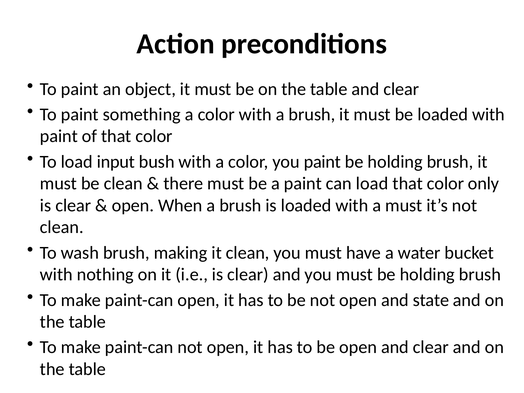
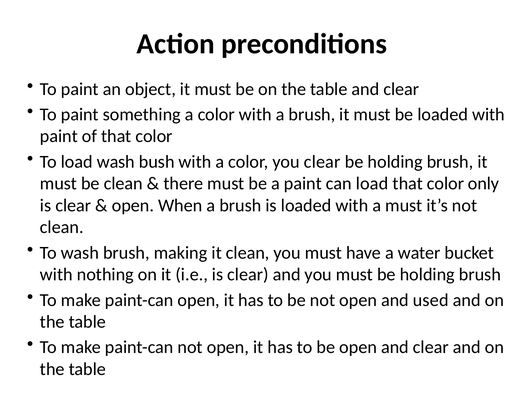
load input: input -> wash (116, 162)
you paint: paint -> clear (322, 162)
state: state -> used (431, 300)
